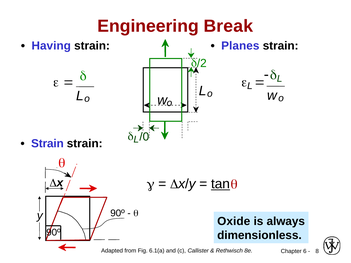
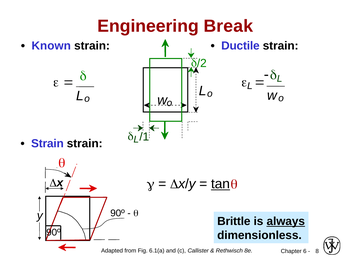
Having: Having -> Known (51, 46)
Planes: Planes -> Ductile (240, 46)
/0: /0 -> /1 (144, 137)
Oxide: Oxide -> Brittle (234, 221)
always underline: none -> present (286, 221)
